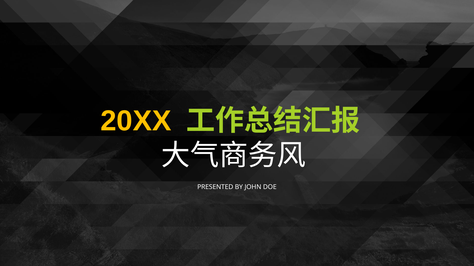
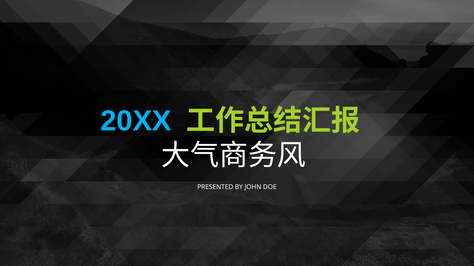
20XX colour: yellow -> light blue (136, 121)
